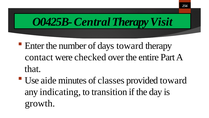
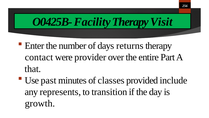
Central: Central -> Facility (92, 22)
days toward: toward -> returns (130, 46)
checked: checked -> provider (90, 57)
aide: aide -> past (49, 80)
provided toward: toward -> include (174, 80)
indicating: indicating -> represents (60, 92)
